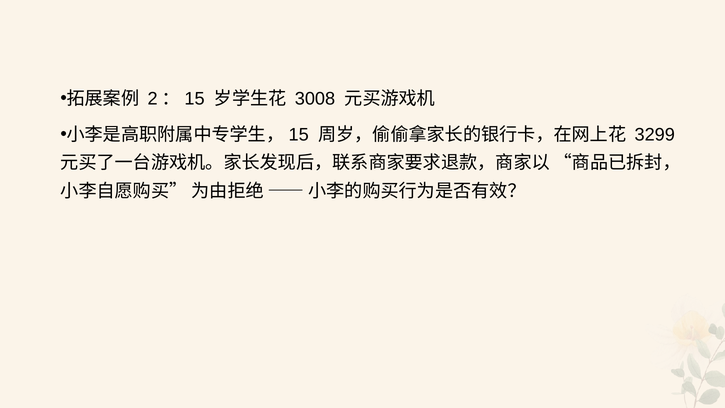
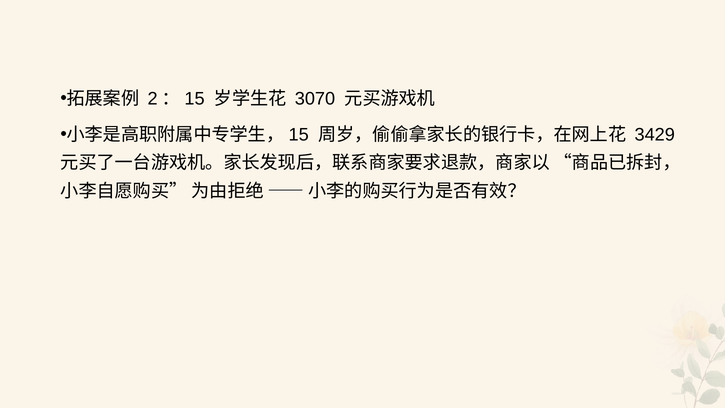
3008: 3008 -> 3070 (315, 99)
3299: 3299 -> 3429 (655, 135)
